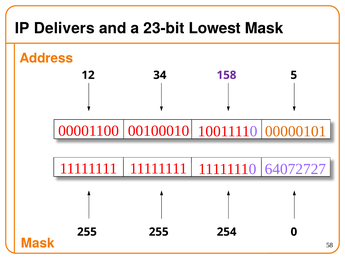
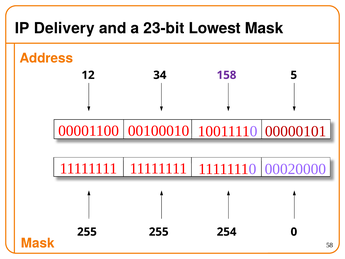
Delivers: Delivers -> Delivery (64, 28)
00000101 colour: orange -> red (296, 131)
64072727: 64072727 -> 00020000 (295, 169)
